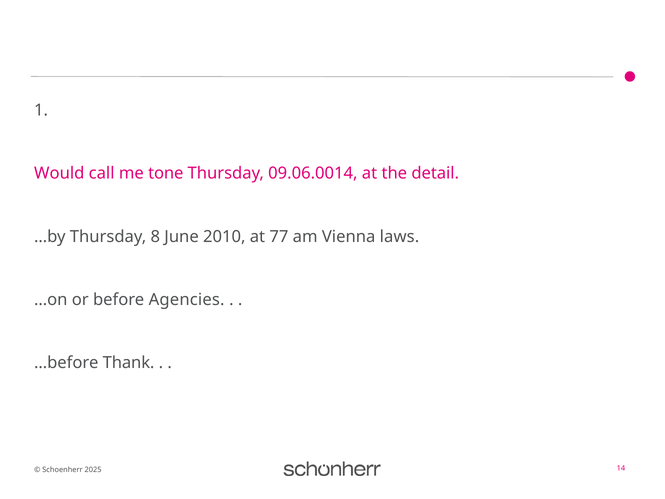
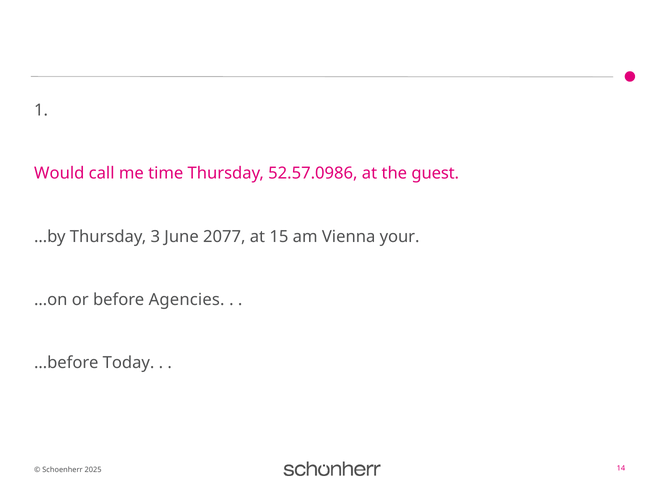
tone: tone -> time (166, 173)
09.06.0014: 09.06.0014 -> 52.57.0986 (313, 173)
detail: detail -> guest (435, 173)
8: 8 -> 3 (155, 236)
2010: 2010 -> 2077 (224, 236)
77: 77 -> 15 (279, 236)
laws: laws -> your (400, 236)
Thank: Thank -> Today (129, 363)
